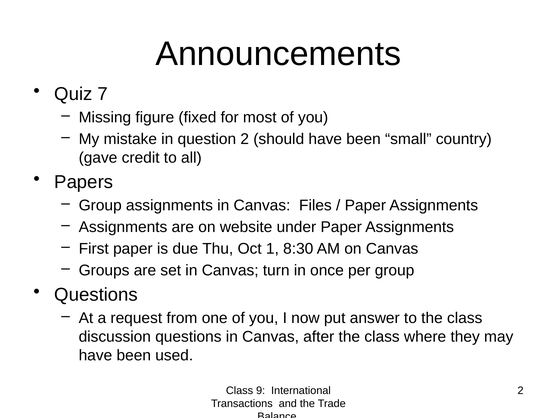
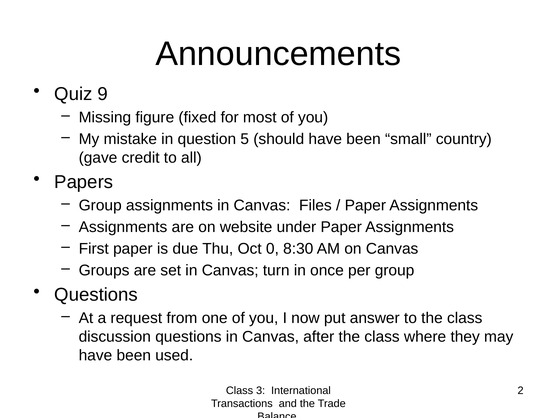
7: 7 -> 9 (103, 94)
question 2: 2 -> 5 (245, 139)
1: 1 -> 0 (272, 249)
9: 9 -> 3 (261, 390)
